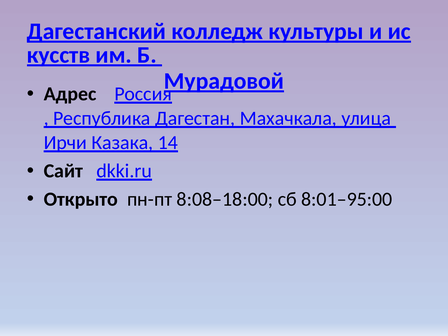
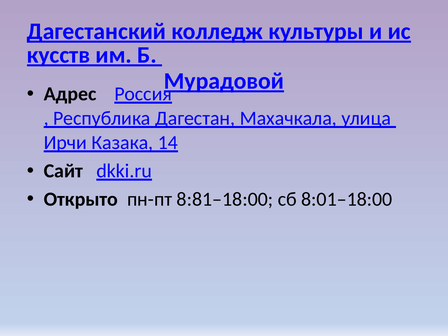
8:08–18:00: 8:08–18:00 -> 8:81–18:00 (225, 199)
8:01–95:00: 8:01–95:00 -> 8:01–18:00 (347, 199)
